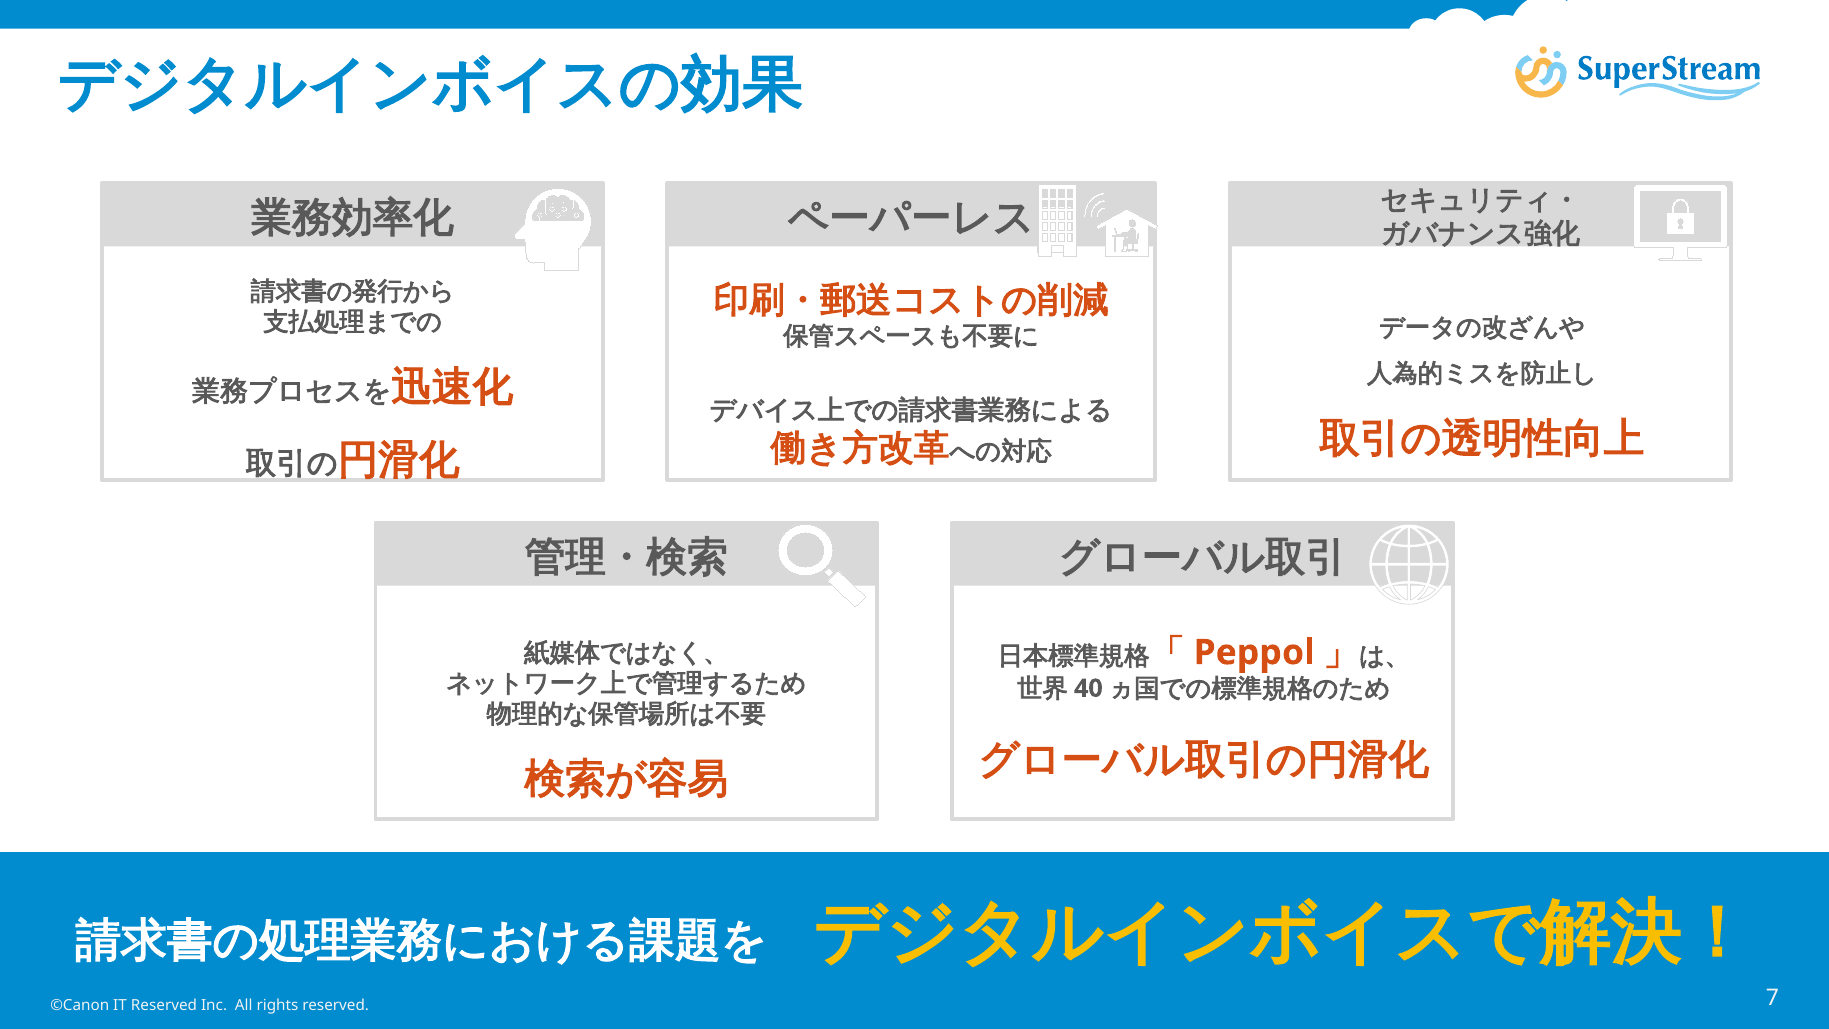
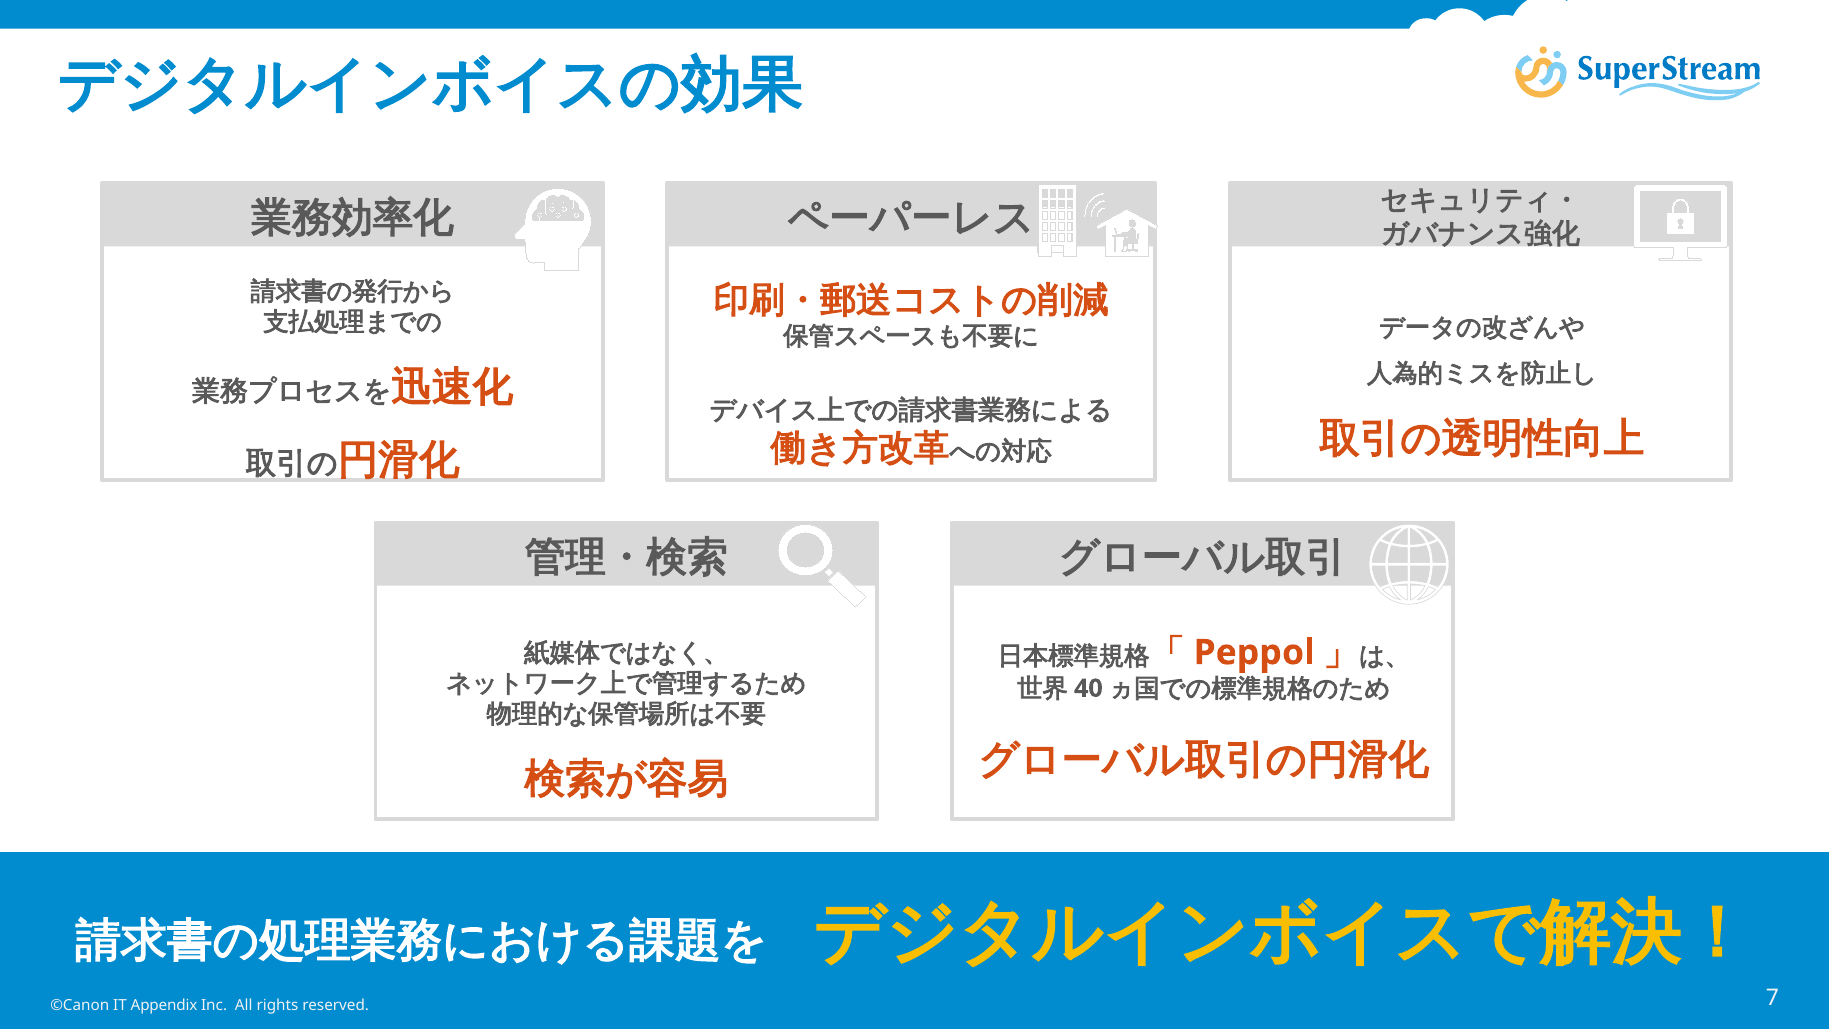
IT Reserved: Reserved -> Appendix (164, 1005)
